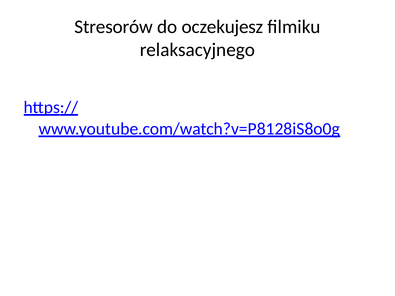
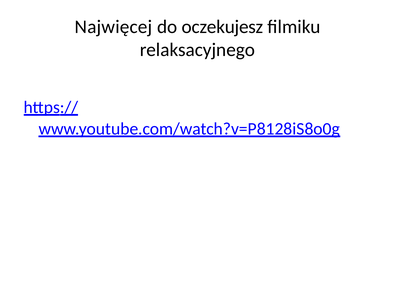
Stresorów: Stresorów -> Najwięcej (114, 27)
